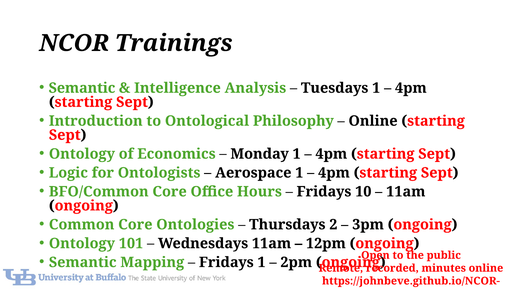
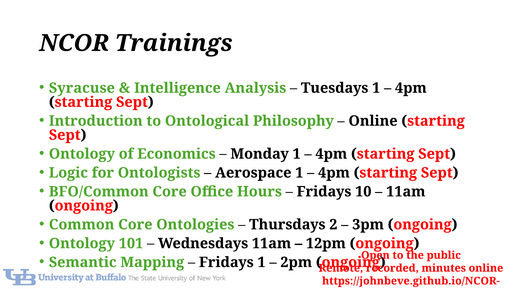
Semantic: Semantic -> Syracuse (82, 88)
